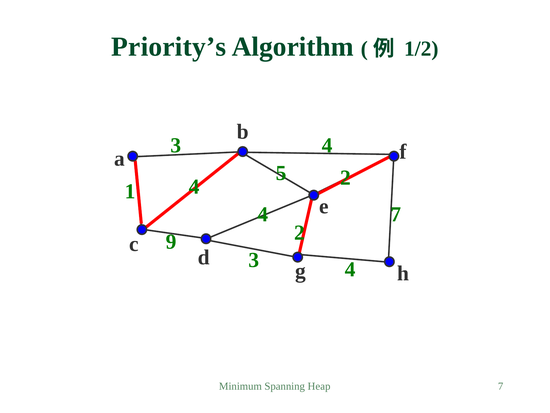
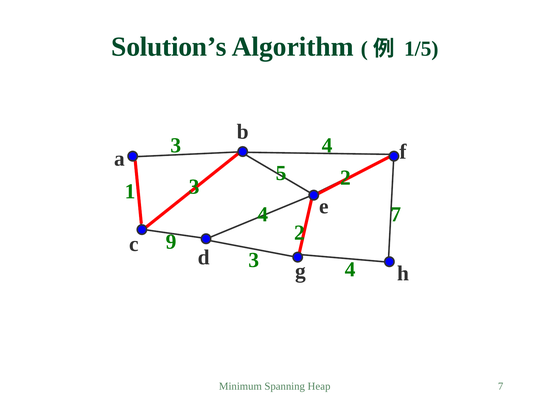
Priority’s: Priority’s -> Solution’s (169, 47)
1/2: 1/2 -> 1/5 (421, 49)
1 4: 4 -> 3 (194, 187)
